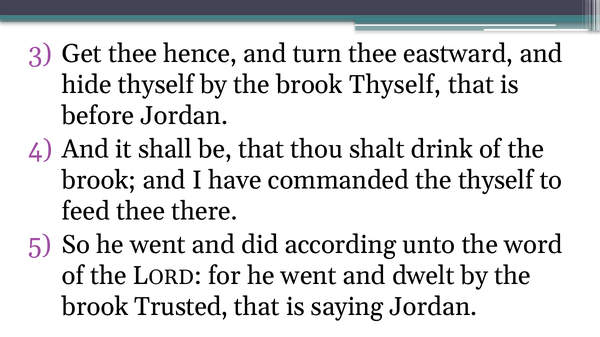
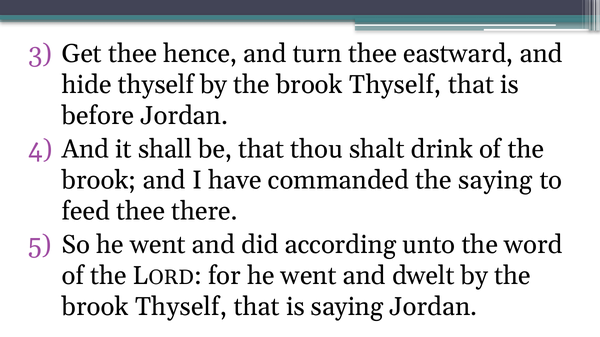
the thyself: thyself -> saying (496, 181)
Trusted: Trusted -> Thyself (181, 307)
